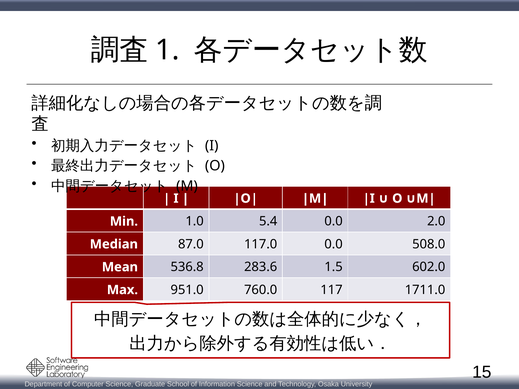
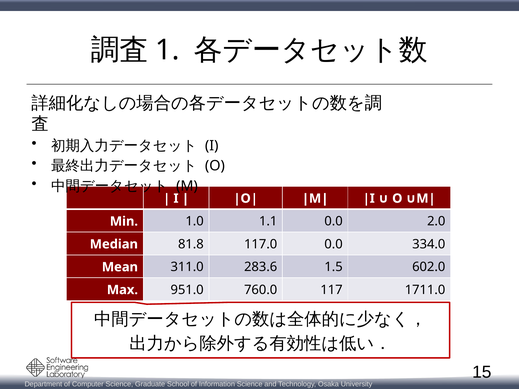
5.4: 5.4 -> 1.1 (268, 221)
87.0: 87.0 -> 81.8 (191, 244)
508.0: 508.0 -> 334.0 (429, 244)
536.8: 536.8 -> 311.0 (187, 267)
